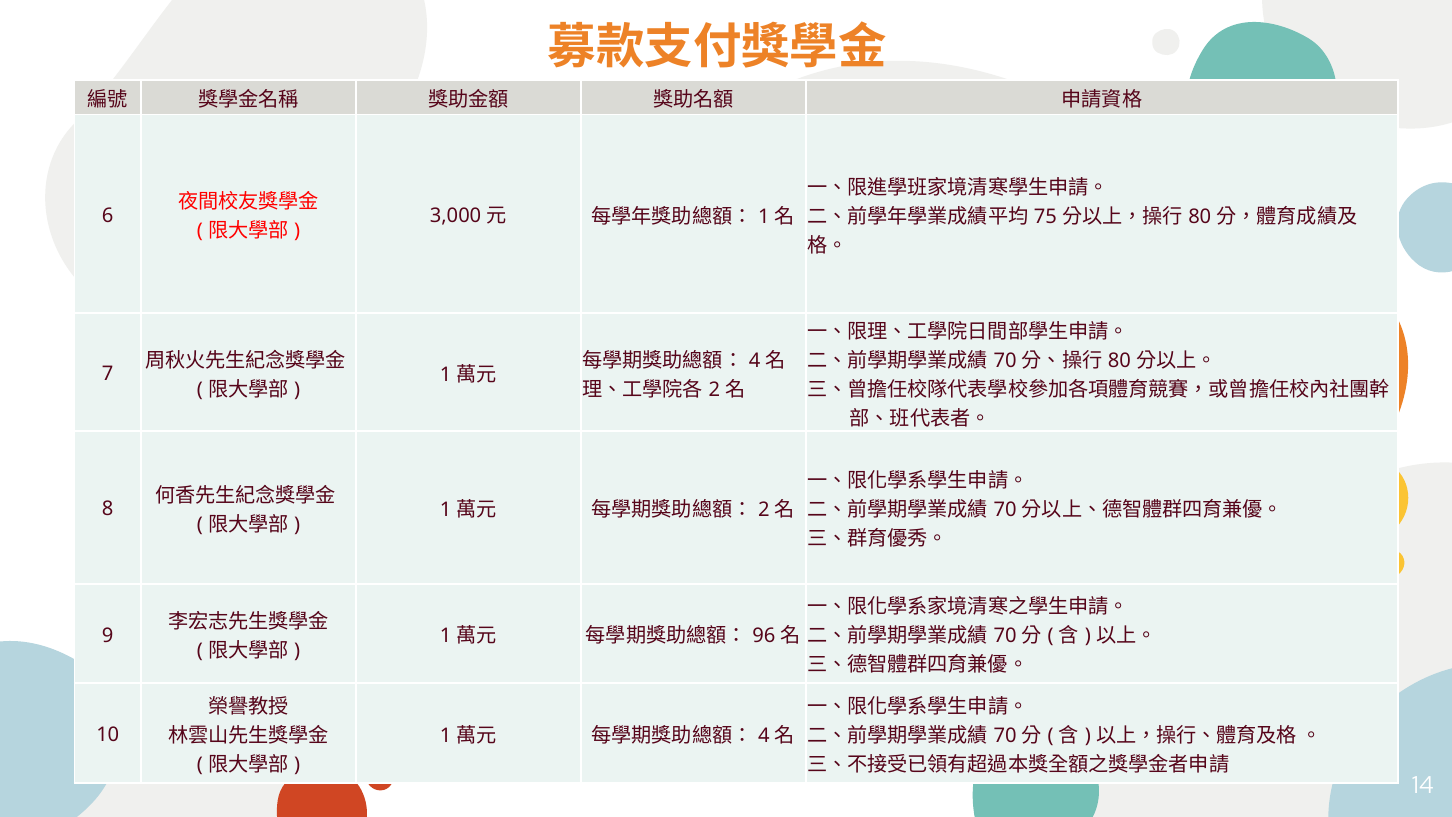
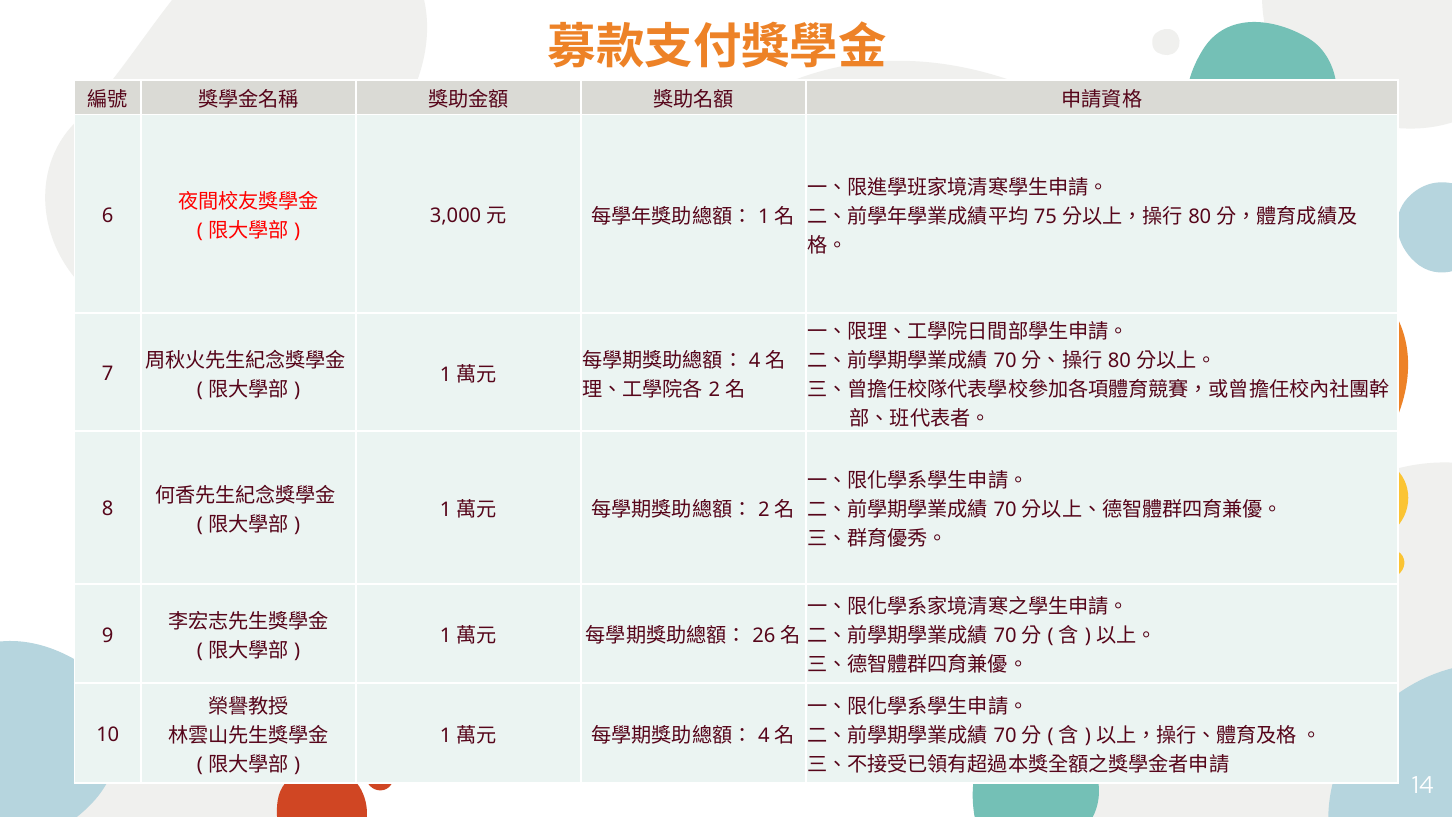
96: 96 -> 26 (764, 636)
